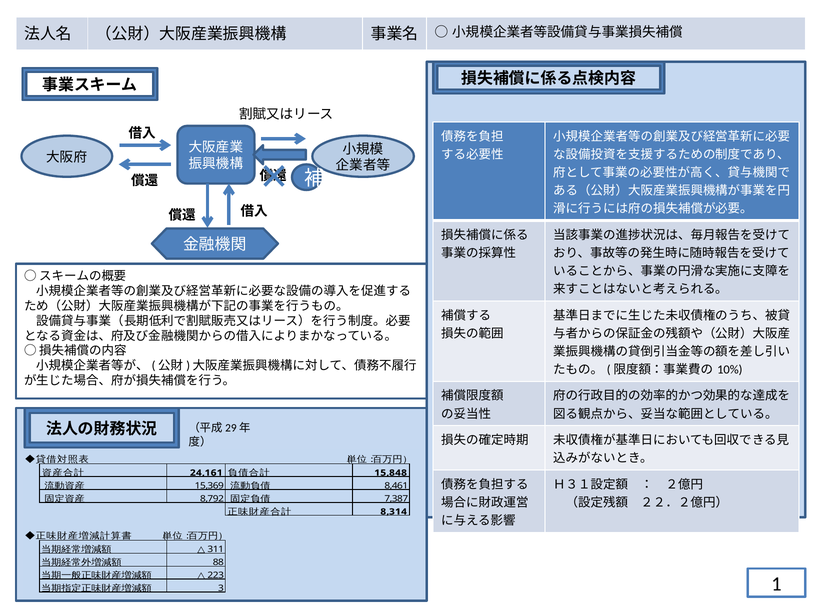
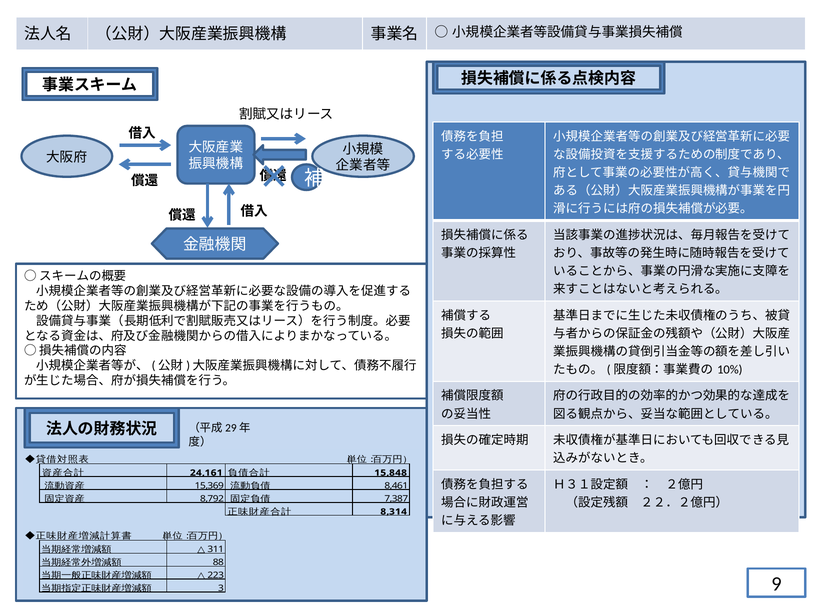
1: 1 -> 9 (776, 584)
